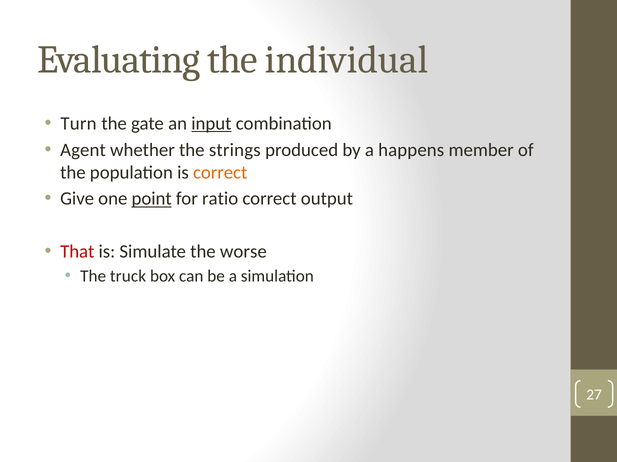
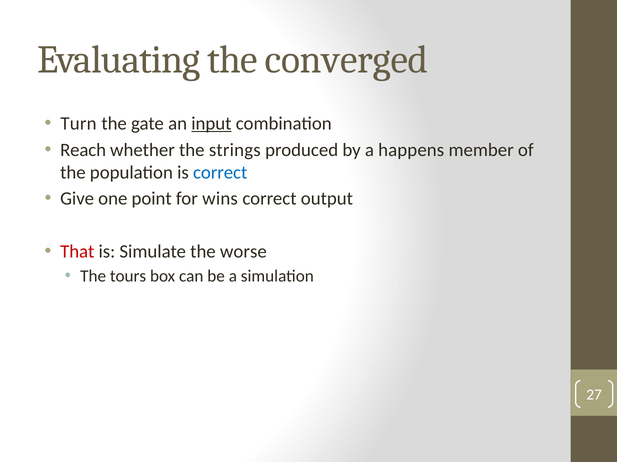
individual: individual -> converged (347, 60)
Agent: Agent -> Reach (83, 150)
correct colour: orange -> blue (220, 173)
point underline: present -> none (152, 199)
ratio: ratio -> wins (220, 199)
truck: truck -> tours (128, 277)
